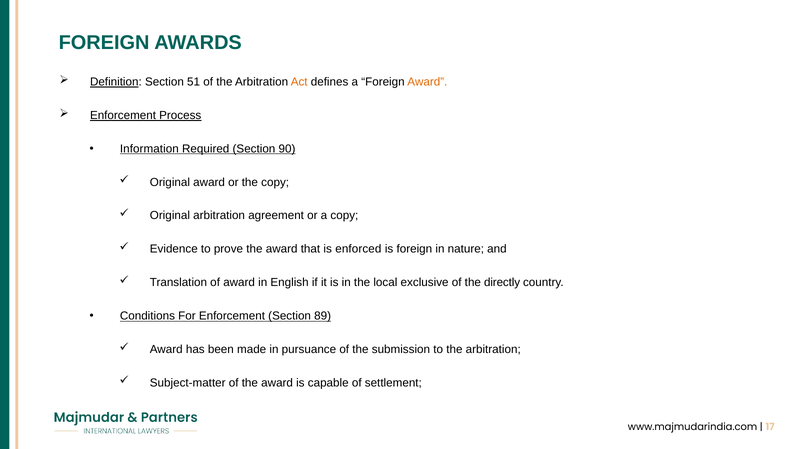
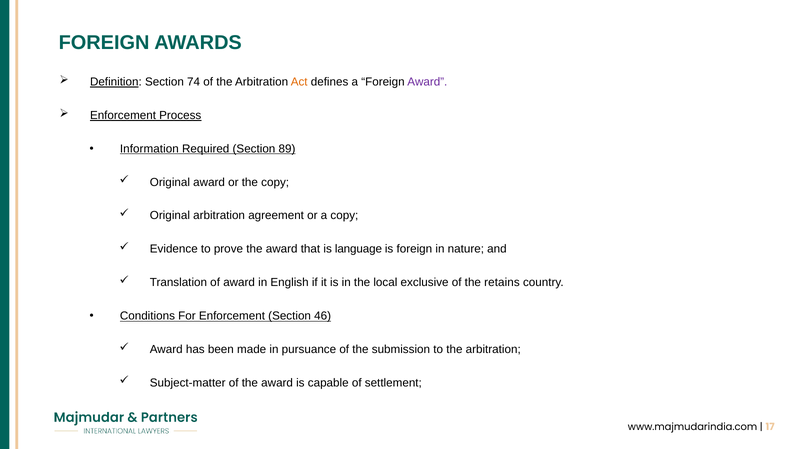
51: 51 -> 74 (194, 82)
Award colour: orange -> purple (427, 82)
90: 90 -> 89 (287, 149)
enforced: enforced -> language (358, 249)
directly: directly -> retains (502, 282)
89: 89 -> 46 (323, 316)
